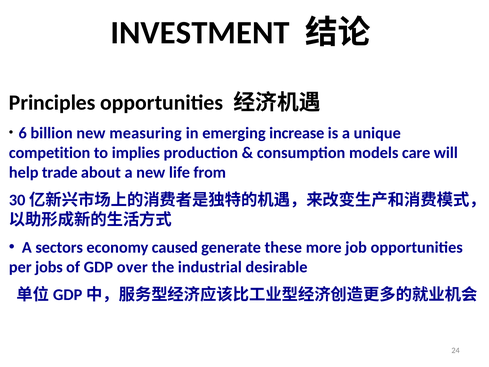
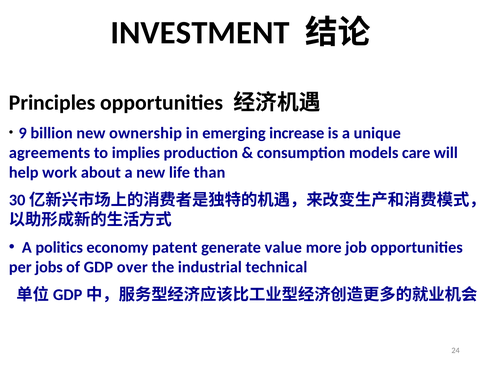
6: 6 -> 9 (23, 133)
measuring: measuring -> ownership (146, 133)
competition: competition -> agreements (49, 153)
trade: trade -> work (60, 172)
from: from -> than (210, 172)
sectors: sectors -> politics (59, 247)
caused: caused -> patent (175, 247)
these: these -> value (283, 247)
desirable: desirable -> technical (276, 267)
